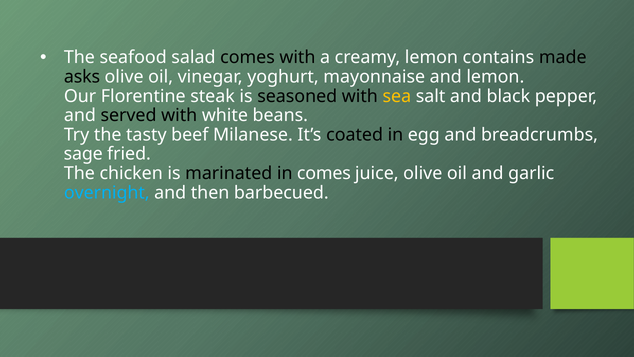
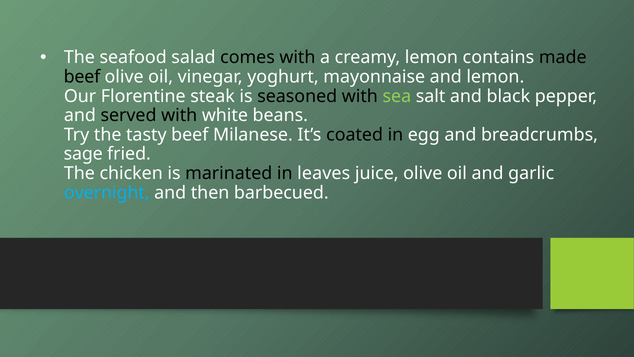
asks: asks -> beef (82, 77)
sea colour: yellow -> light green (397, 96)
in comes: comes -> leaves (324, 173)
